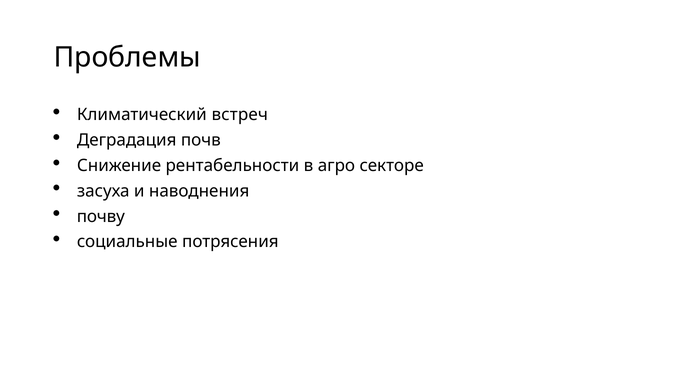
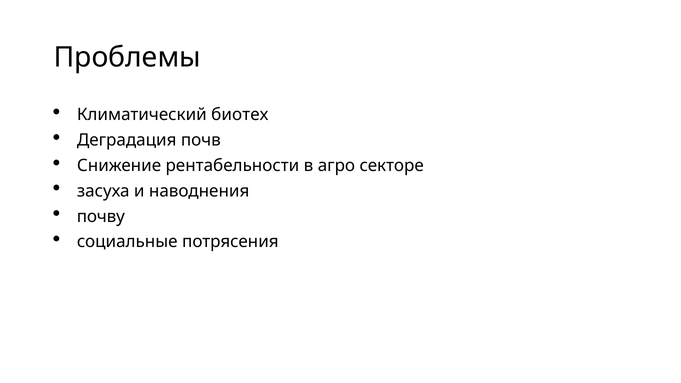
встреч: встреч -> биотех (240, 114)
